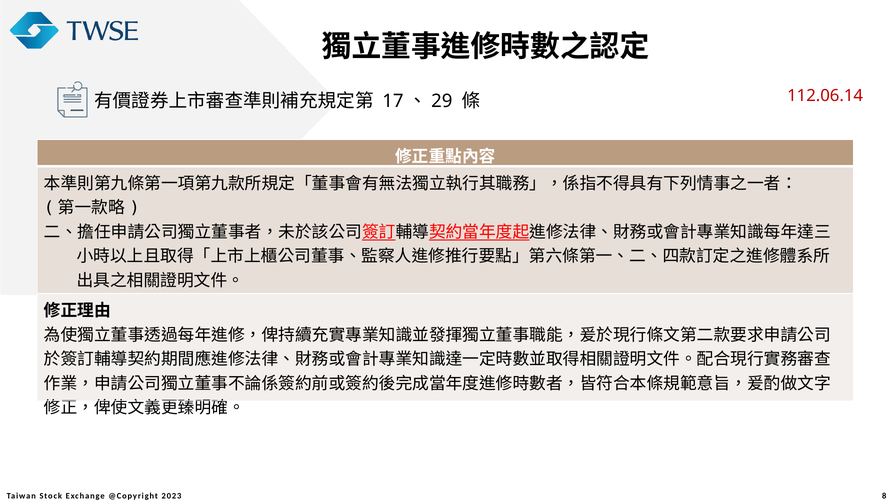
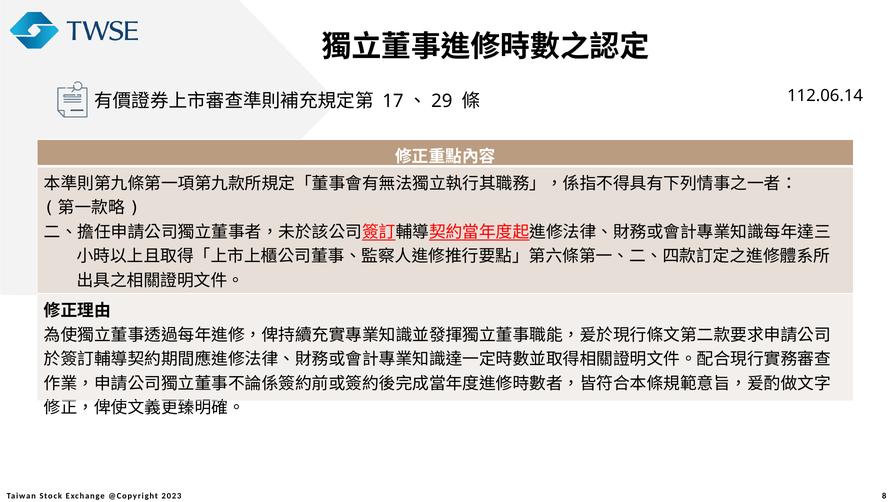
112.06.14 colour: red -> black (825, 96)
